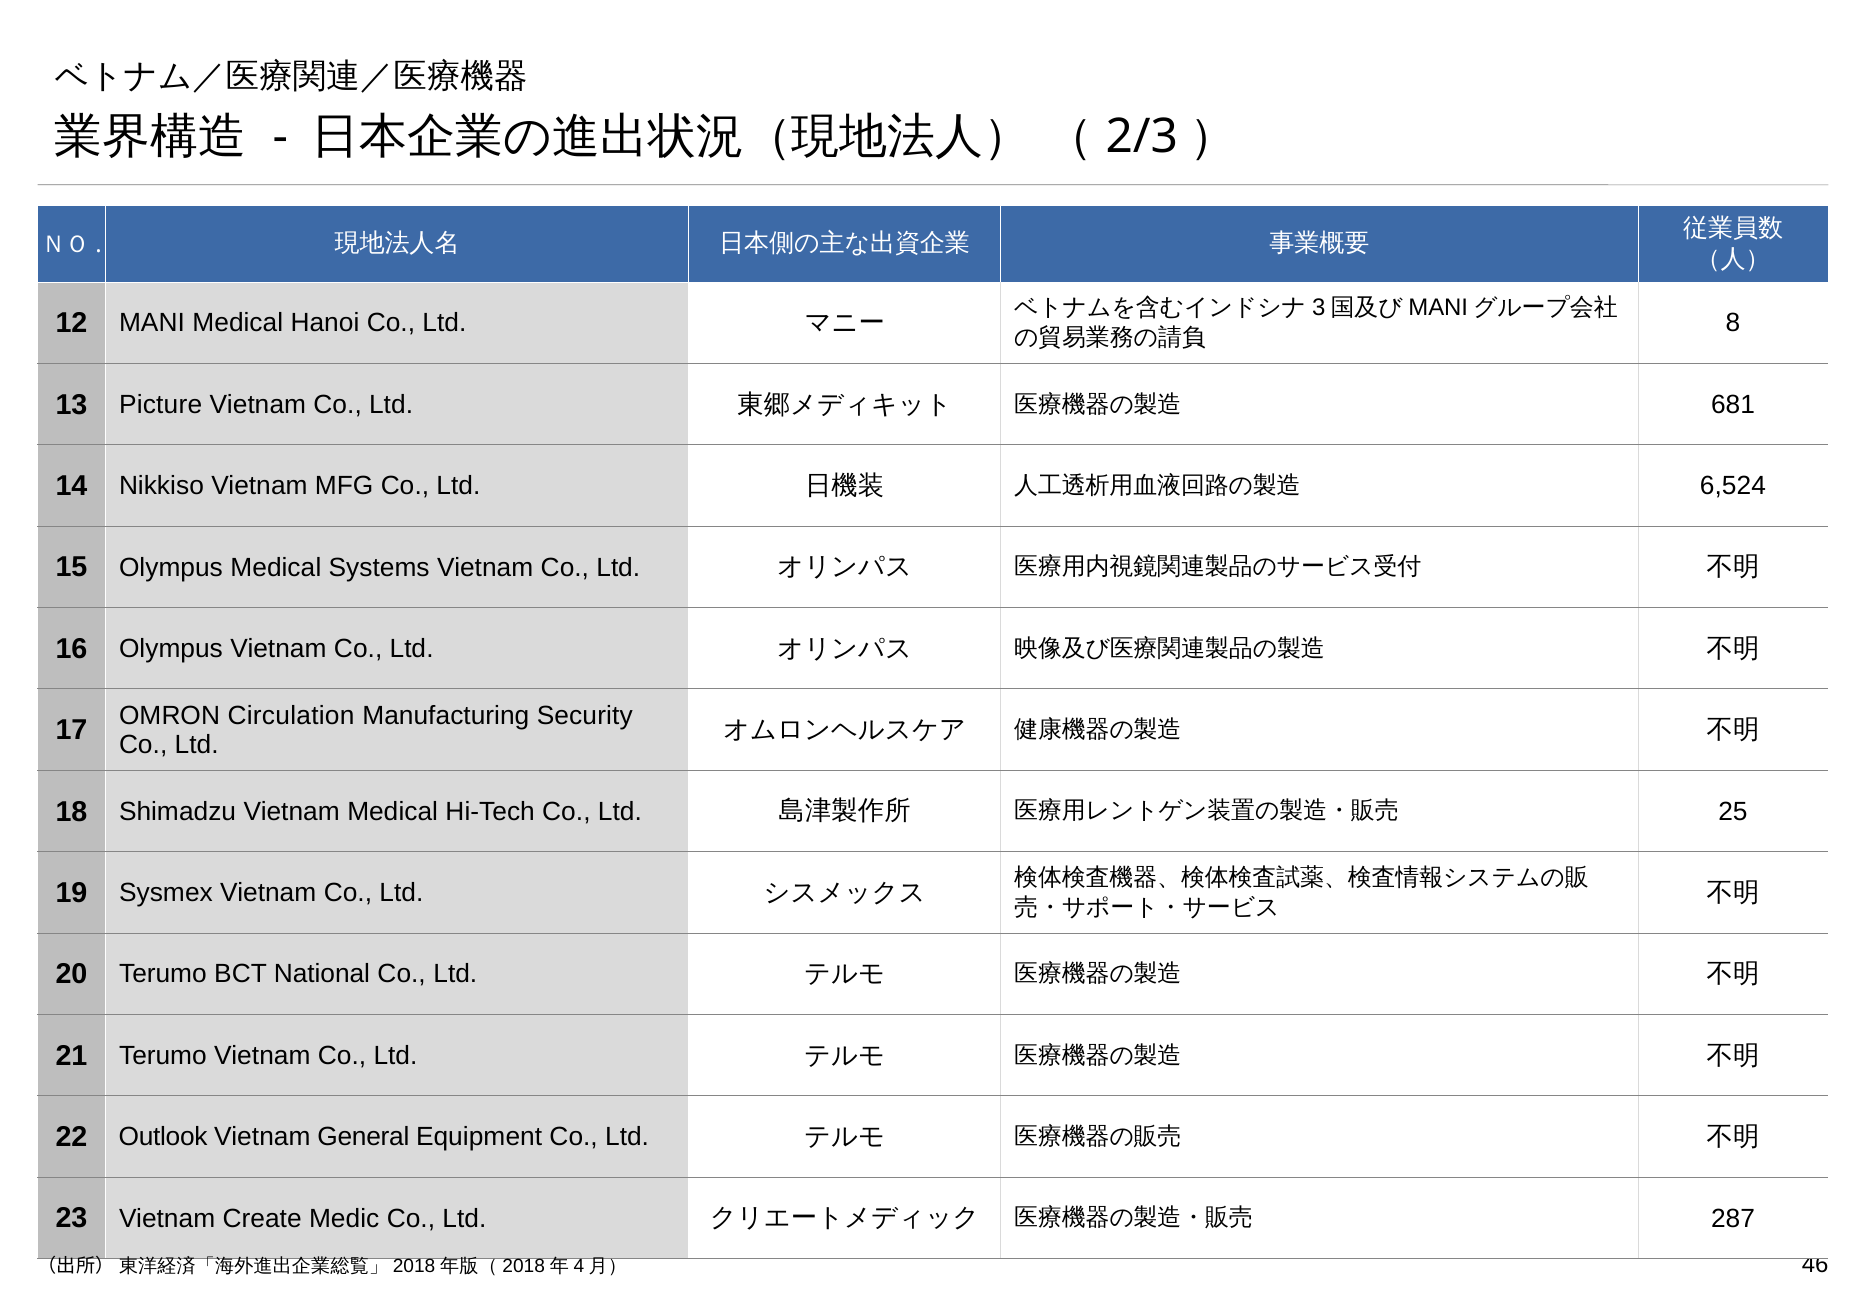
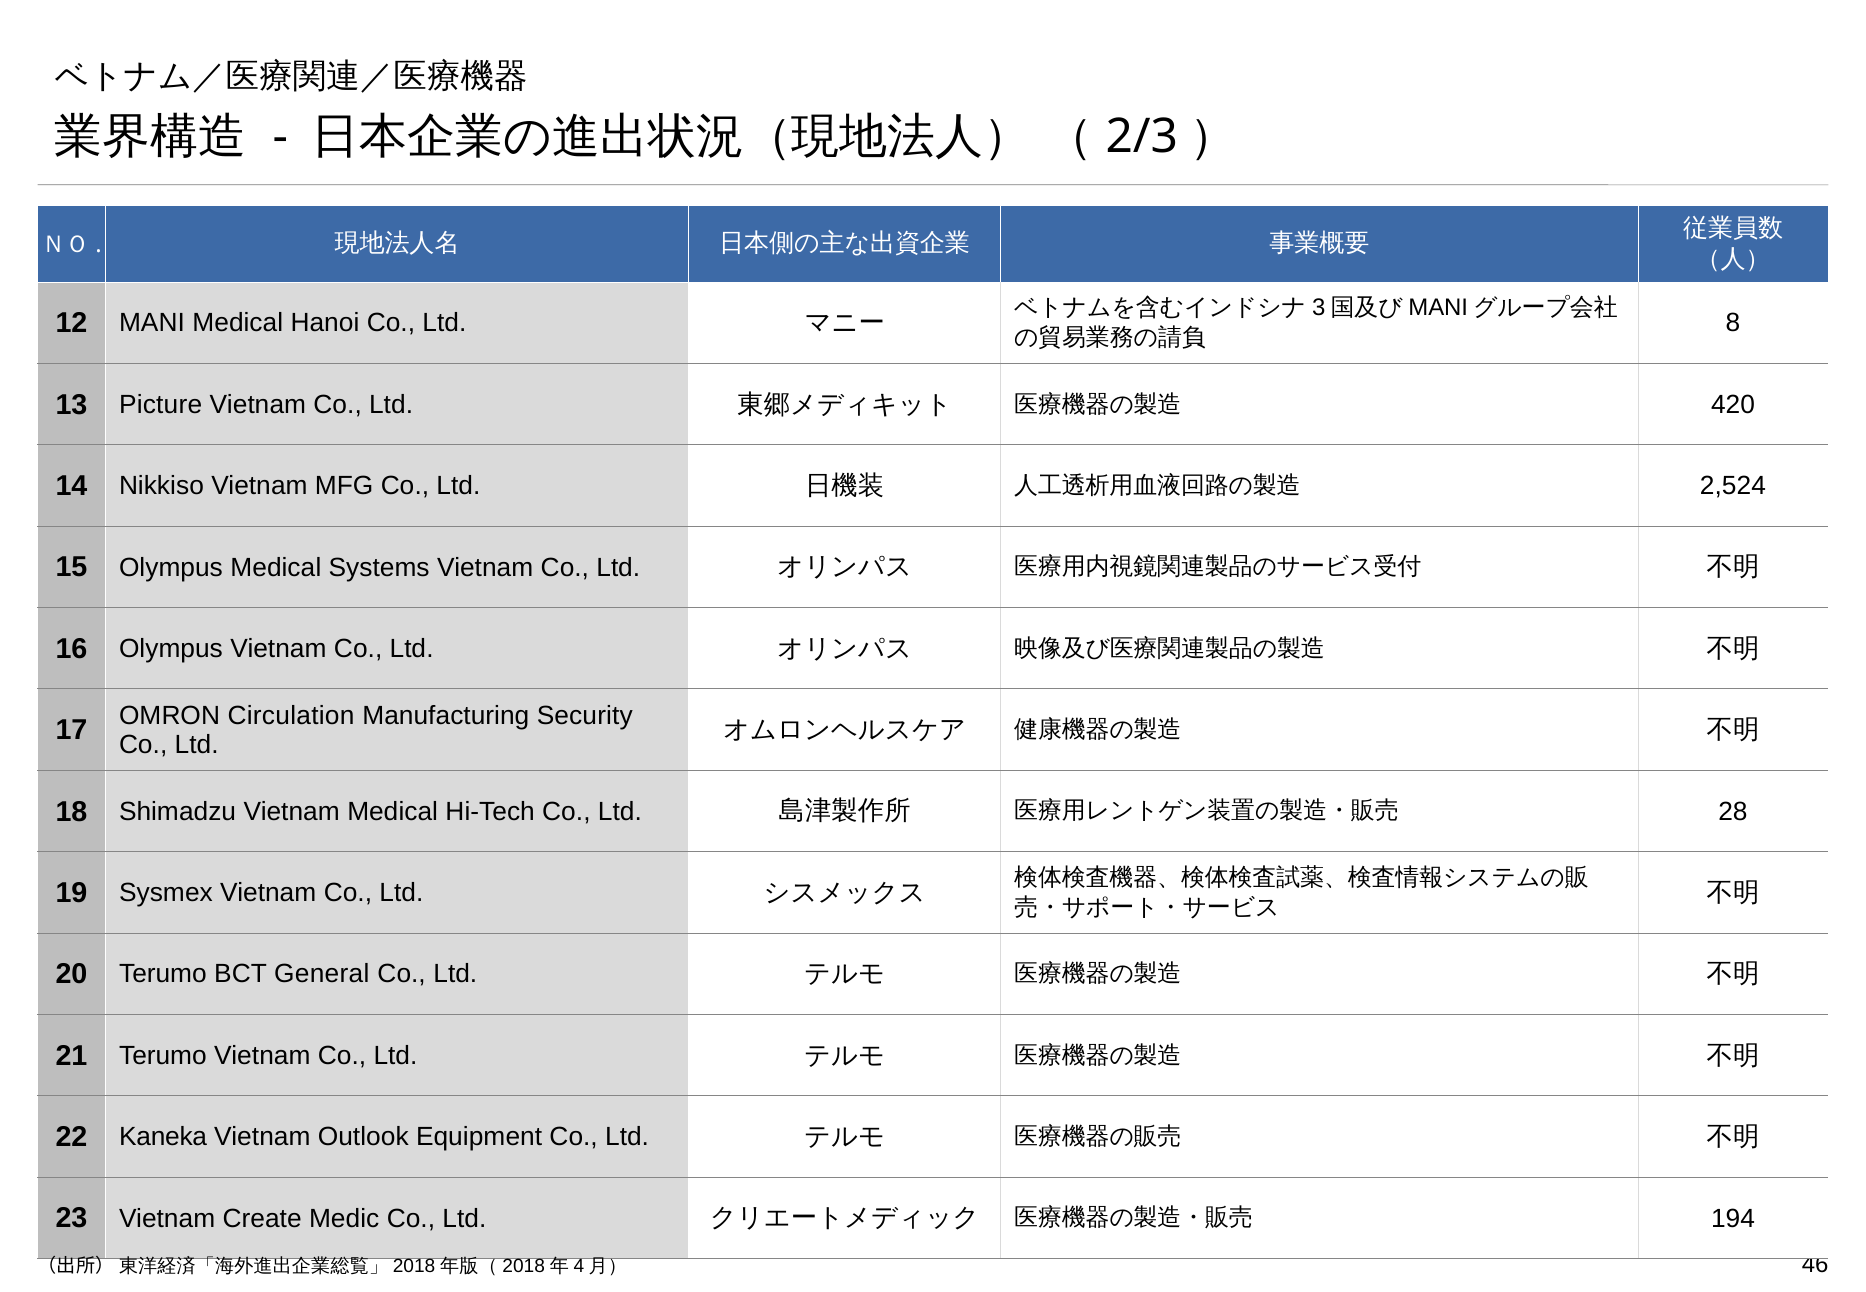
681: 681 -> 420 (1733, 405)
6,524: 6,524 -> 2,524 (1733, 486)
25: 25 -> 28 (1733, 811)
National: National -> General (322, 974)
Outlook: Outlook -> Kaneka (163, 1137)
General: General -> Outlook (363, 1137)
287: 287 -> 194 (1733, 1218)
